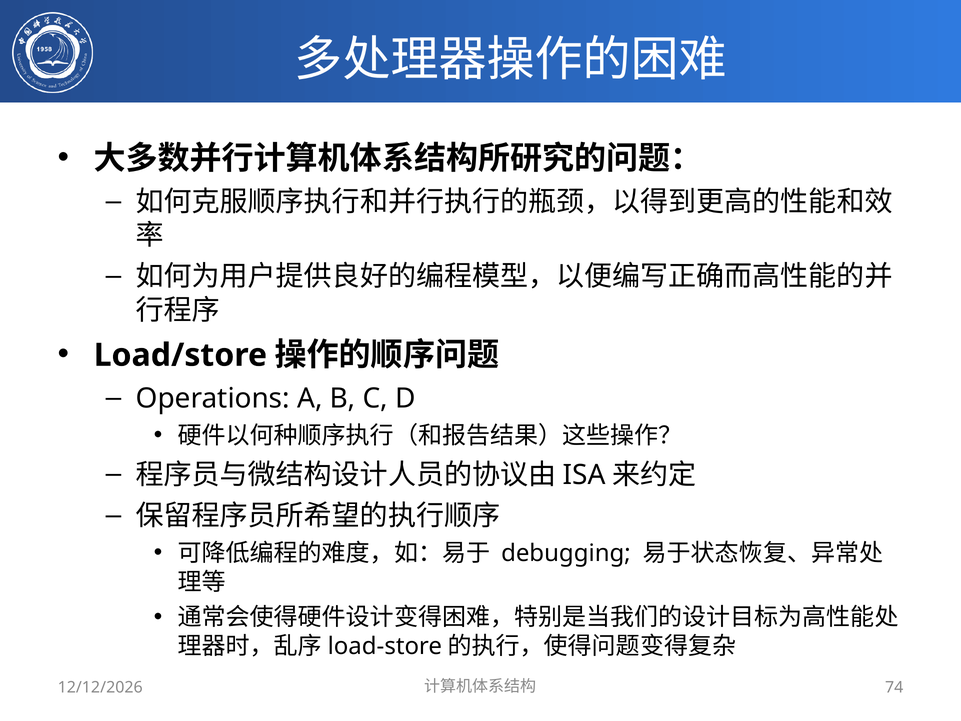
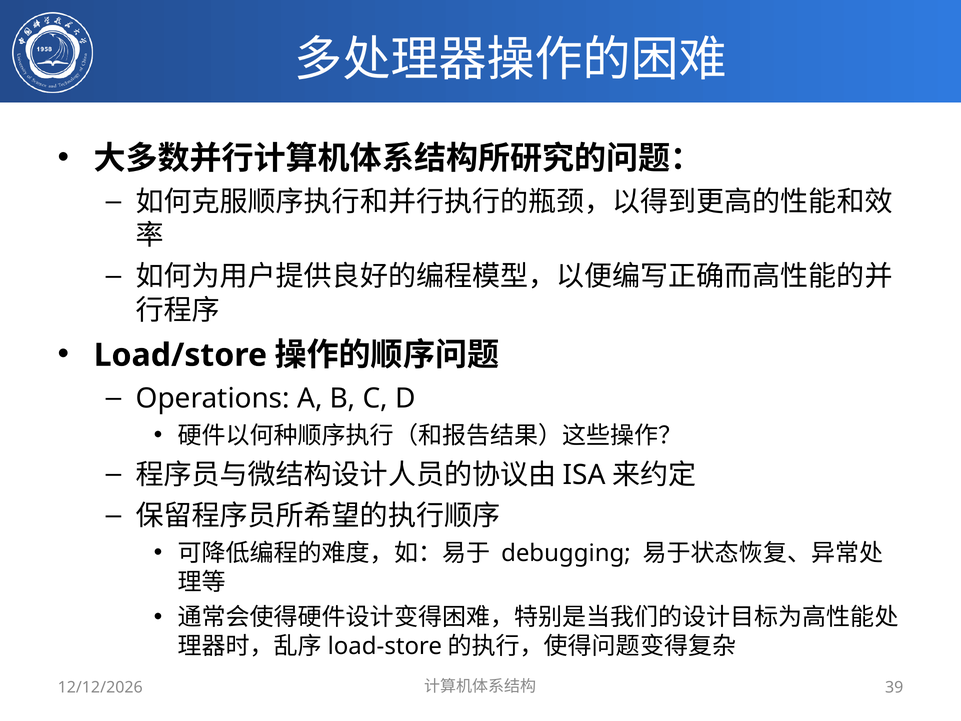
74: 74 -> 39 (894, 687)
